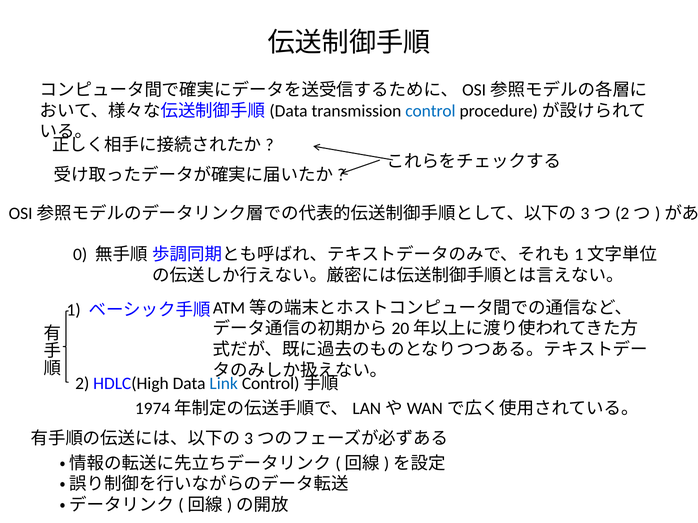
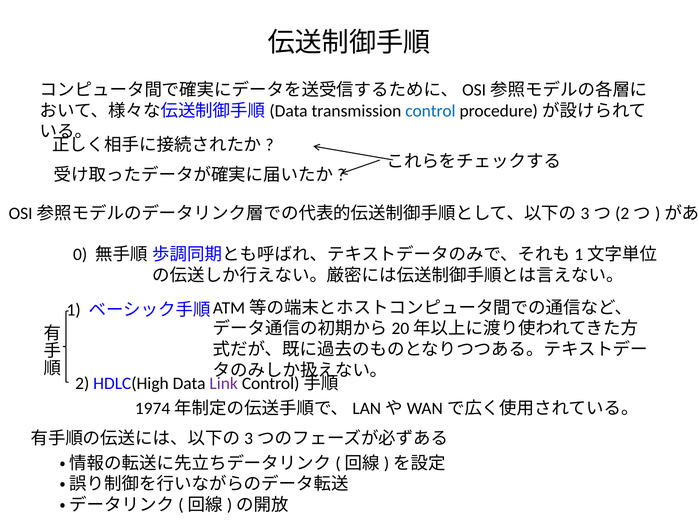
Link colour: blue -> purple (224, 384)
